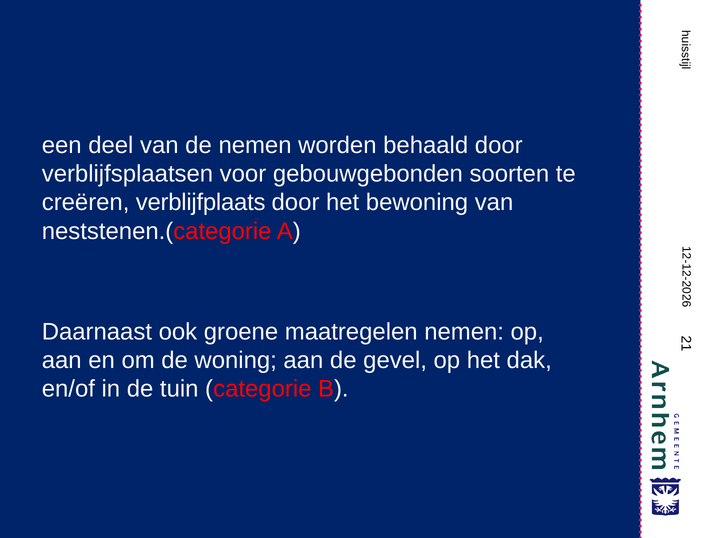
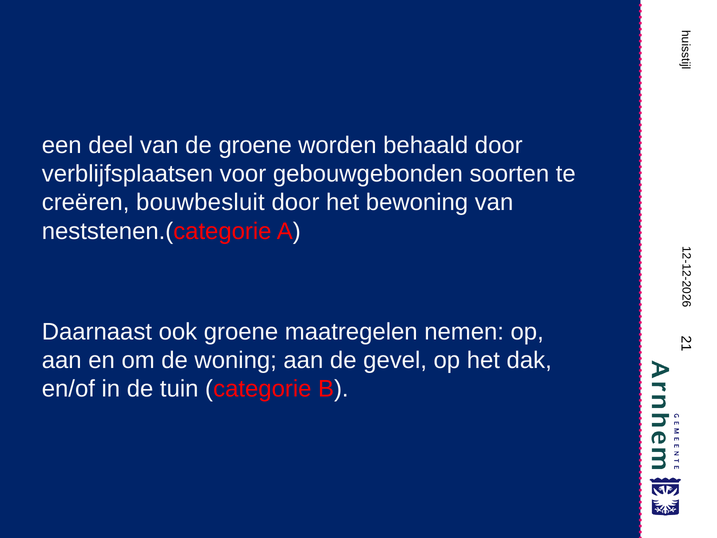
de nemen: nemen -> groene (255, 145)
verblijfplaats: verblijfplaats -> bouwbesluit (200, 202)
